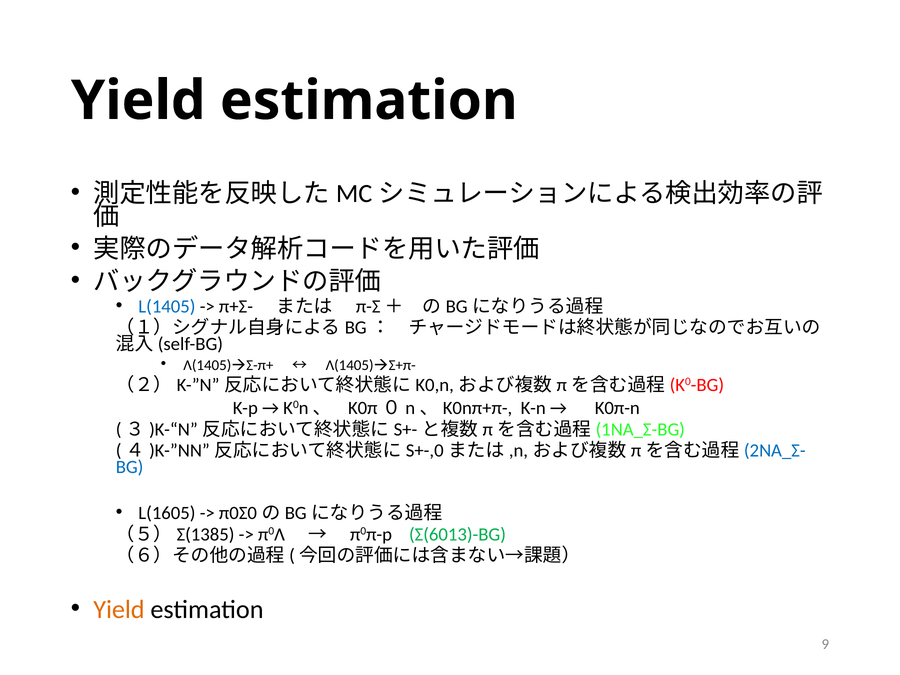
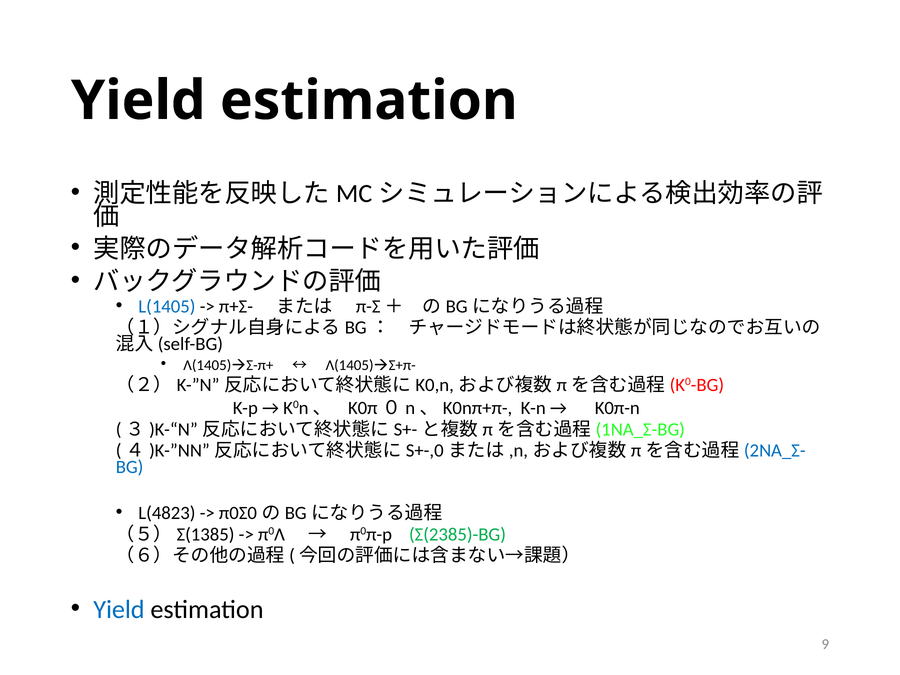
L(1605: L(1605 -> L(4823 (167, 513)
Σ(6013)-BG: Σ(6013)-BG -> Σ(2385)-BG (457, 534)
Yield colour: orange -> blue (119, 610)
